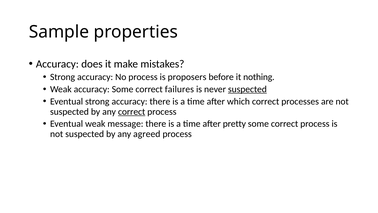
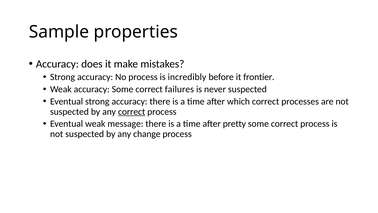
proposers: proposers -> incredibly (187, 77)
nothing: nothing -> frontier (259, 77)
suspected underline: present -> none (247, 89)
agreed: agreed -> change (147, 134)
